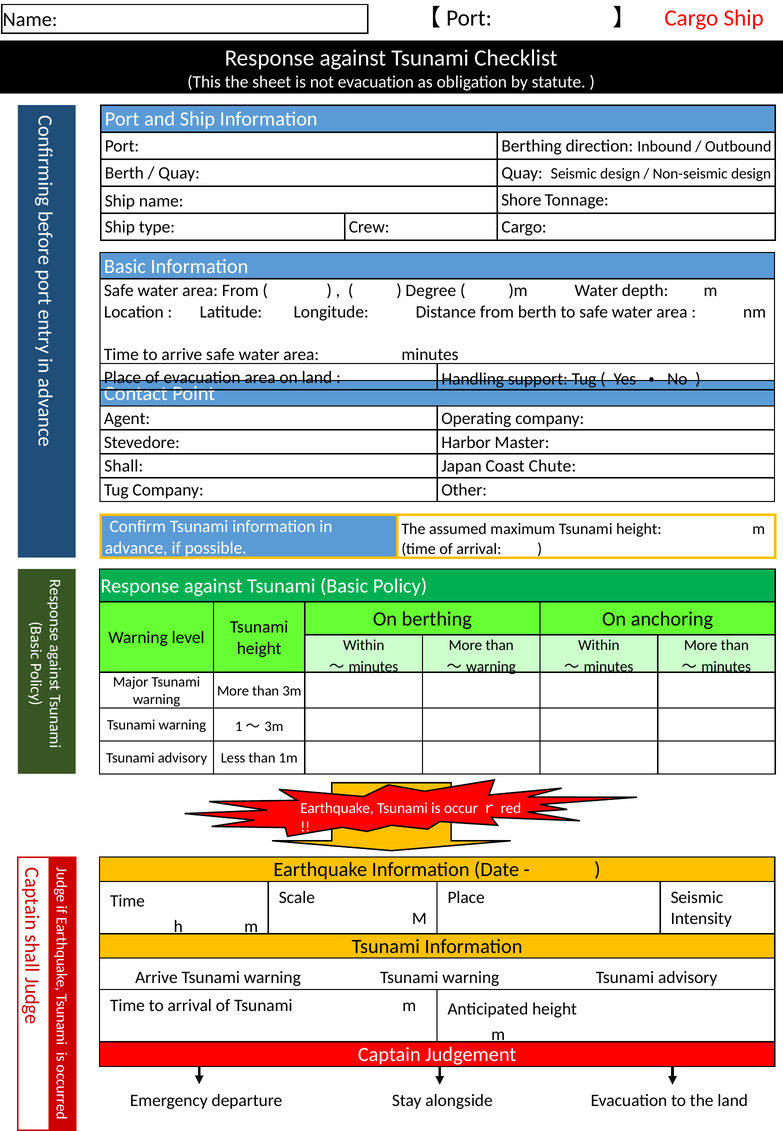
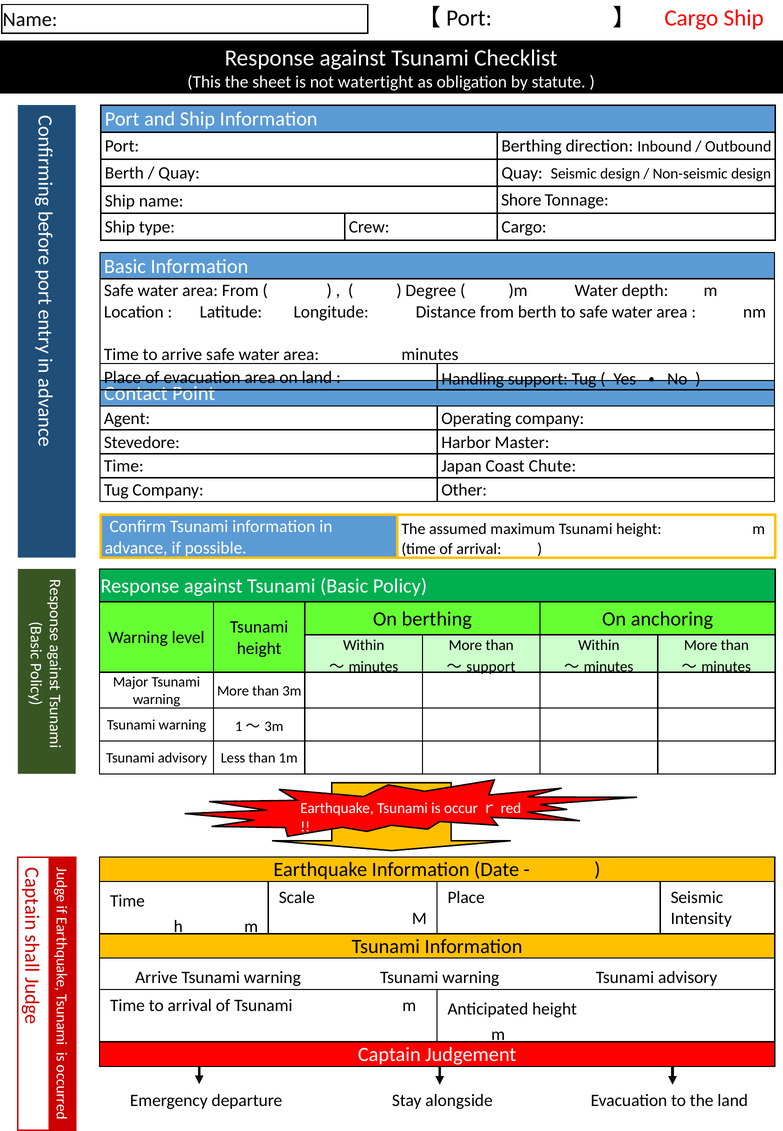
not evacuation: evacuation -> watertight (376, 82)
Shall: Shall -> Time (124, 466)
warning: warning -> support (491, 667)
